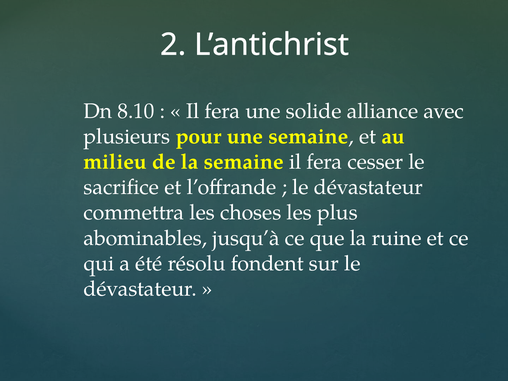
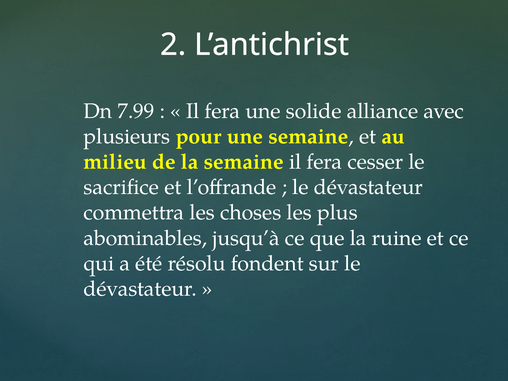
8.10: 8.10 -> 7.99 (136, 111)
